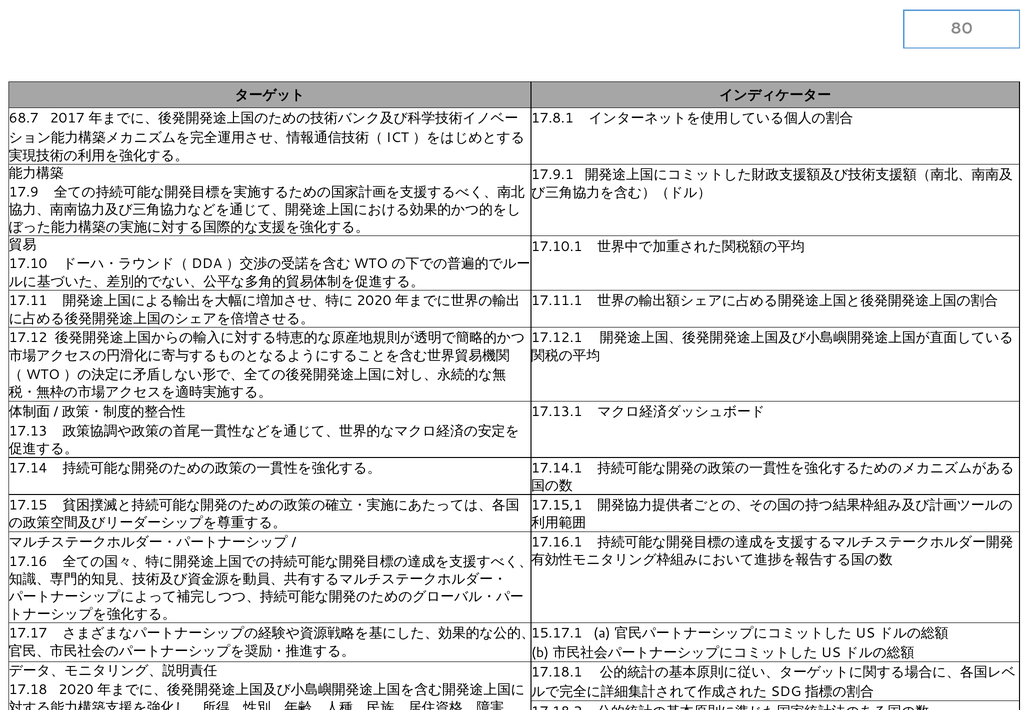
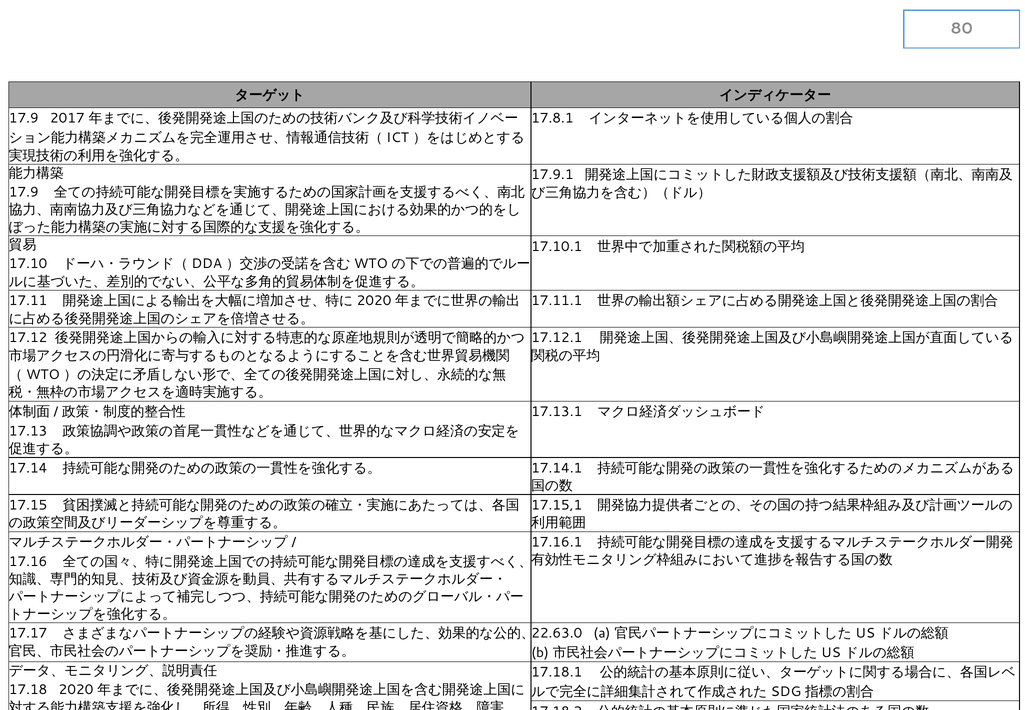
68.7: 68.7 -> 17.9 (24, 118)
15.17.1: 15.17.1 -> 22.63.0 (557, 633)
